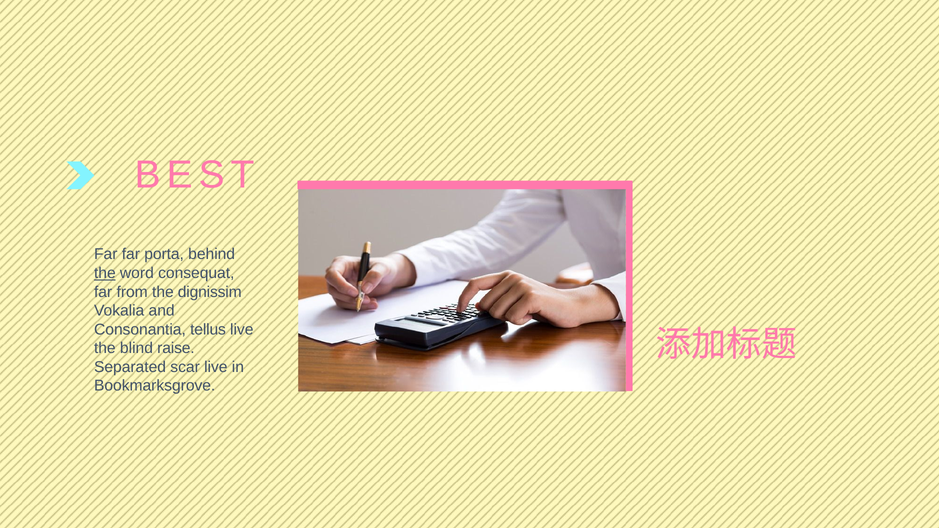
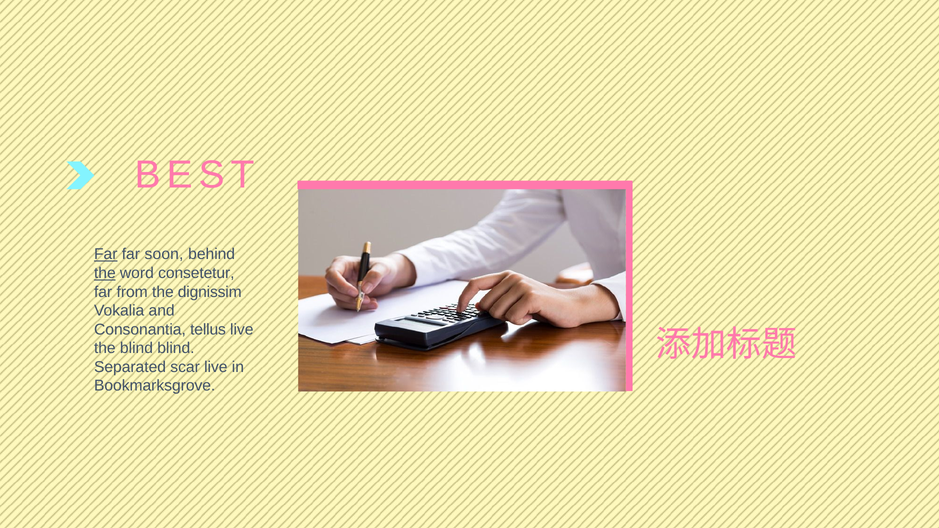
Far underline: none -> present (106, 254)
porta: porta -> soon (164, 254)
consequat: consequat -> consetetur (196, 273)
blind raise: raise -> blind (176, 348)
